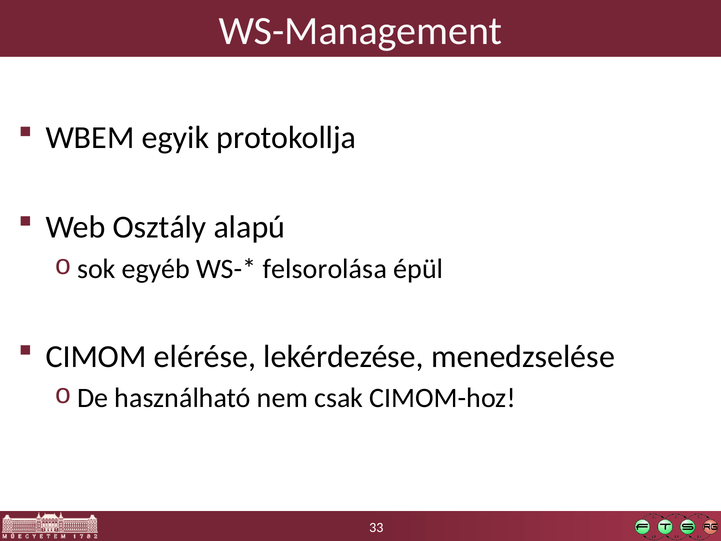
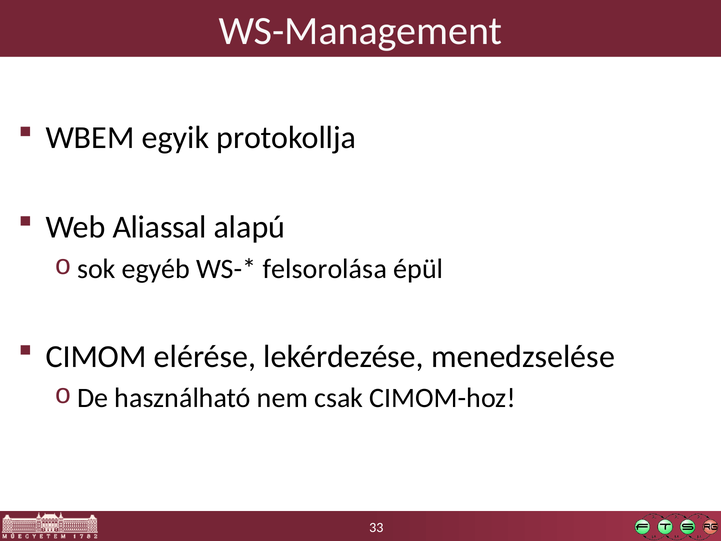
Osztály: Osztály -> Aliassal (160, 227)
